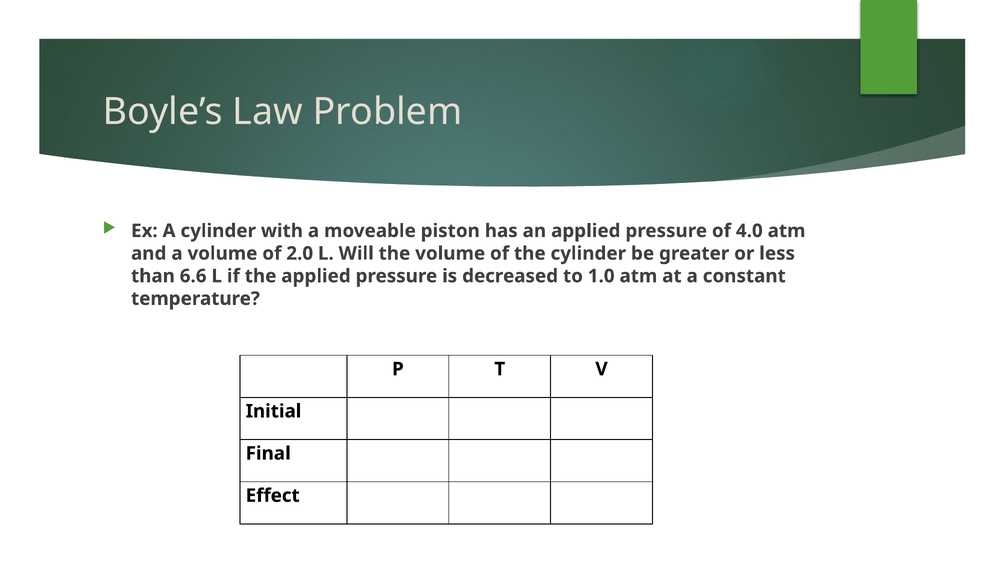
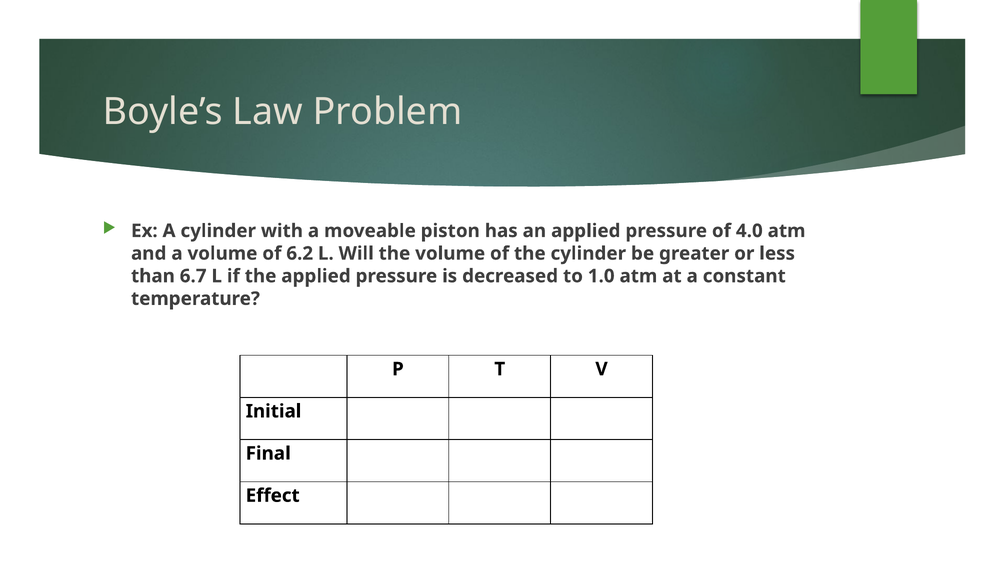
2.0: 2.0 -> 6.2 (300, 254)
6.6: 6.6 -> 6.7 (193, 276)
